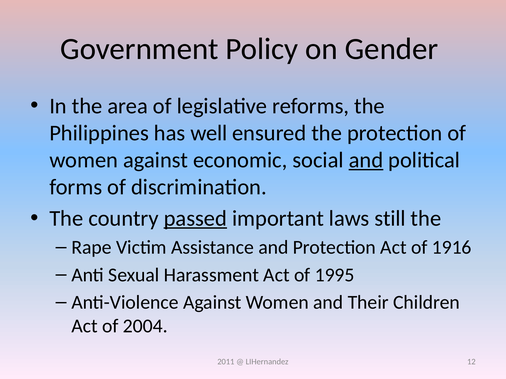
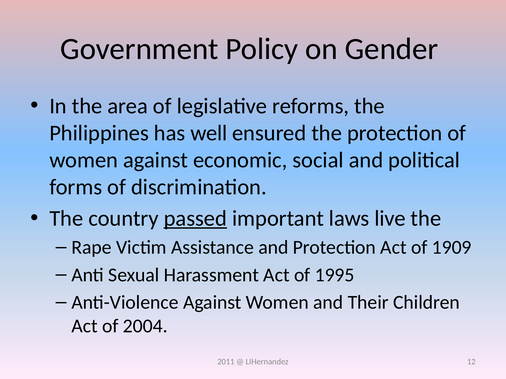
and underline: present -> none (366, 160)
still: still -> live (390, 219)
1916: 1916 -> 1909 (452, 248)
